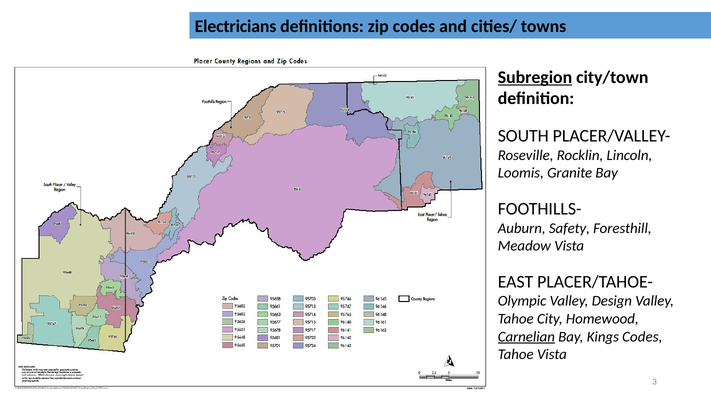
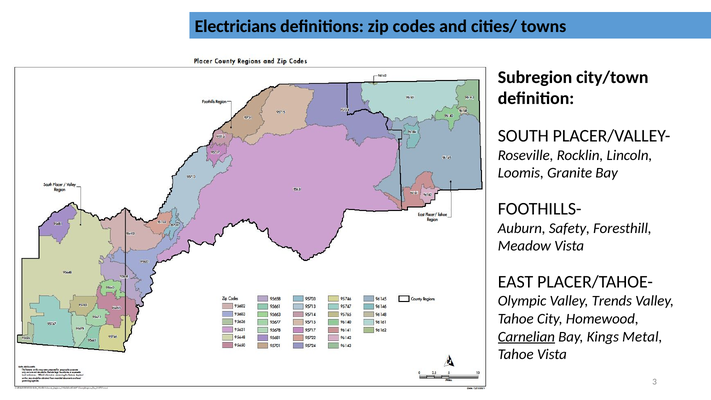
Subregion underline: present -> none (535, 77)
Design: Design -> Trends (612, 301)
Kings Codes: Codes -> Metal (642, 337)
